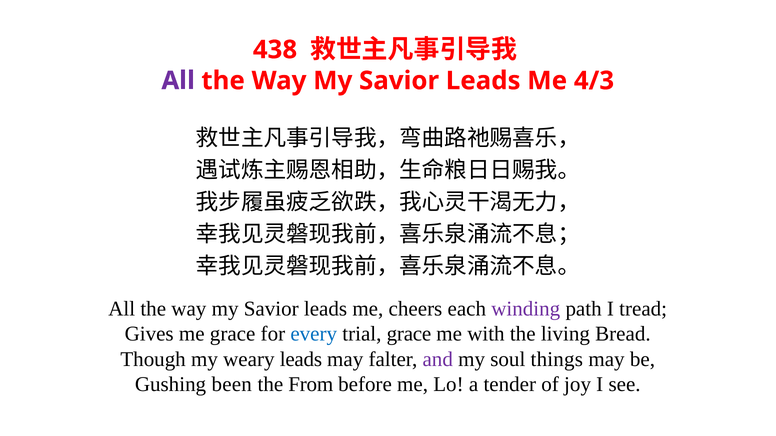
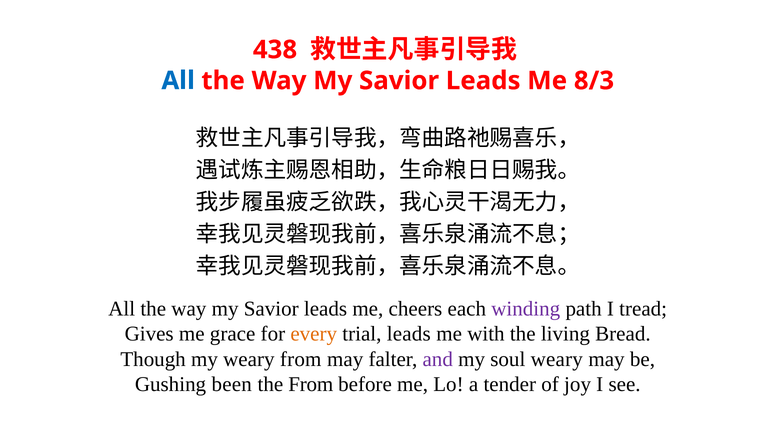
All colour: purple -> blue (178, 81)
4/3: 4/3 -> 8/3 (594, 81)
every colour: blue -> orange (314, 334)
trial grace: grace -> leads (409, 334)
weary leads: leads -> from (301, 360)
soul things: things -> weary (557, 360)
